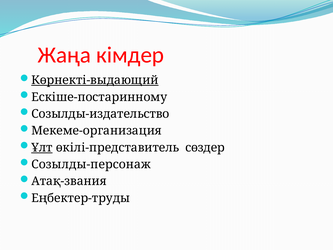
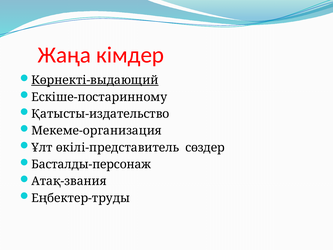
Созылды-издательство: Созылды-издательство -> Қатысты-издательство (100, 114)
Ұлт underline: present -> none (42, 147)
Созылды-персонаж: Созылды-персонаж -> Басталды-персонаж (91, 164)
